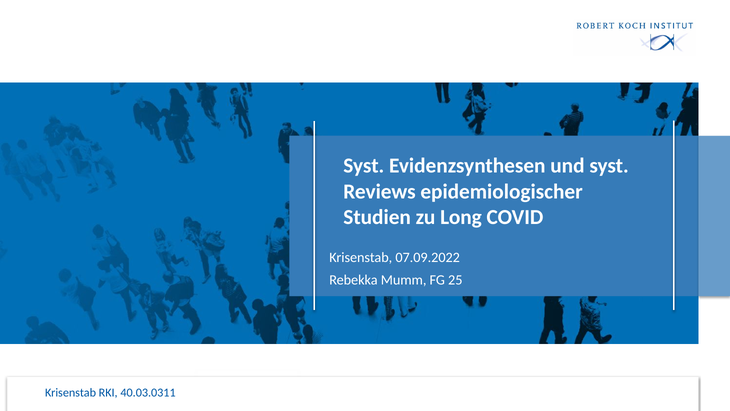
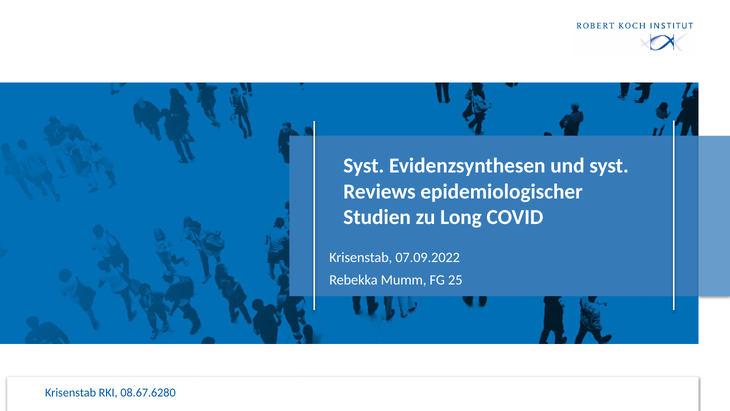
40.03.0311: 40.03.0311 -> 08.67.6280 (148, 392)
